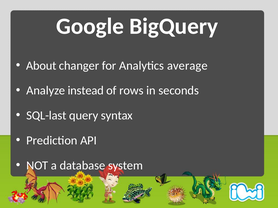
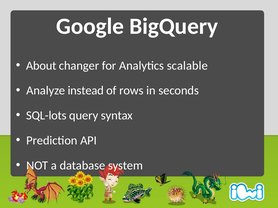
average: average -> scalable (187, 66)
SQL-last: SQL-last -> SQL-lots (46, 116)
